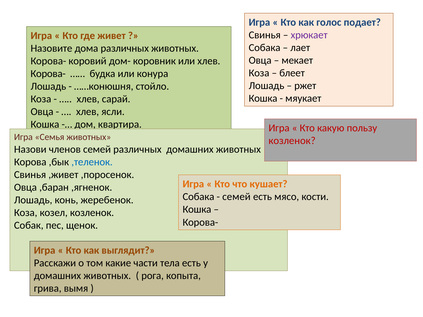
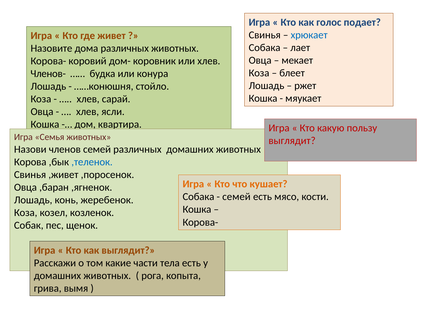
хрюкает colour: purple -> blue (309, 35)
Корова-: Корова- -> Членов- (48, 74)
козленок: козленок -> выглядит (292, 141)
